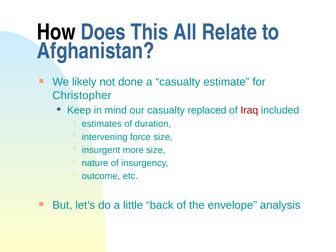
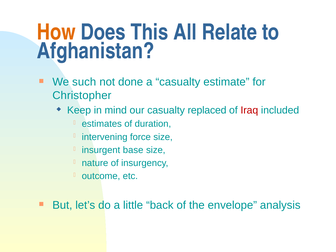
How colour: black -> orange (56, 32)
likely: likely -> such (84, 82)
more: more -> base (133, 150)
